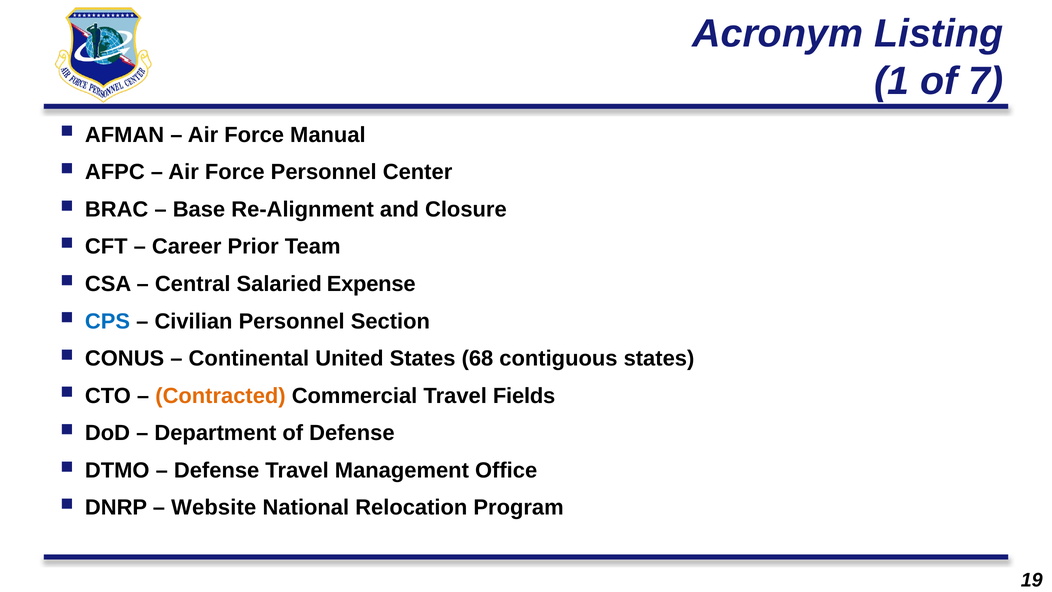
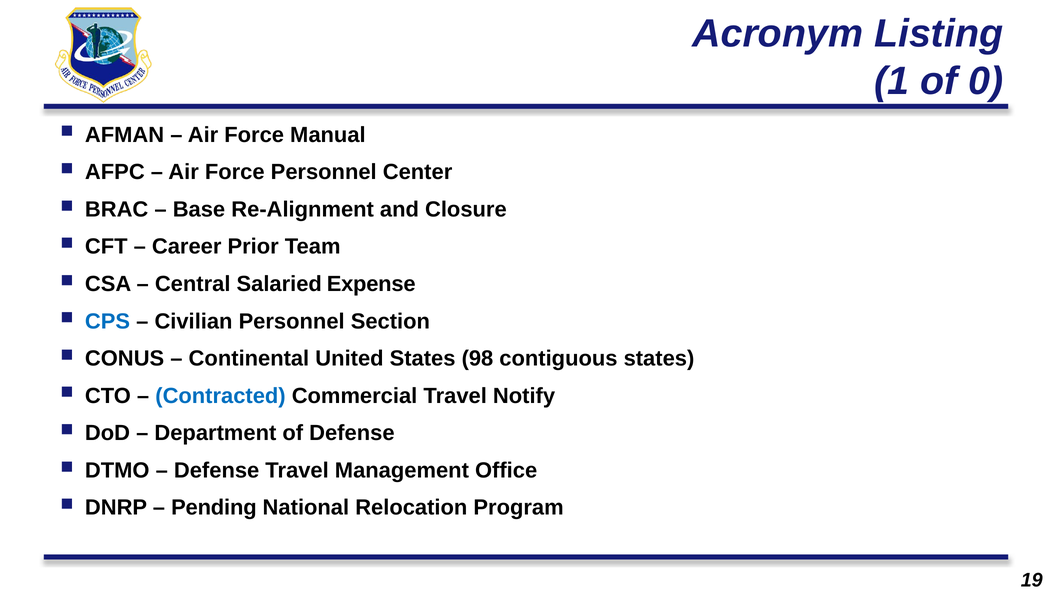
7: 7 -> 0 (986, 81)
68: 68 -> 98 (477, 358)
Contracted colour: orange -> blue (220, 396)
Fields: Fields -> Notify (524, 396)
Website: Website -> Pending (214, 508)
